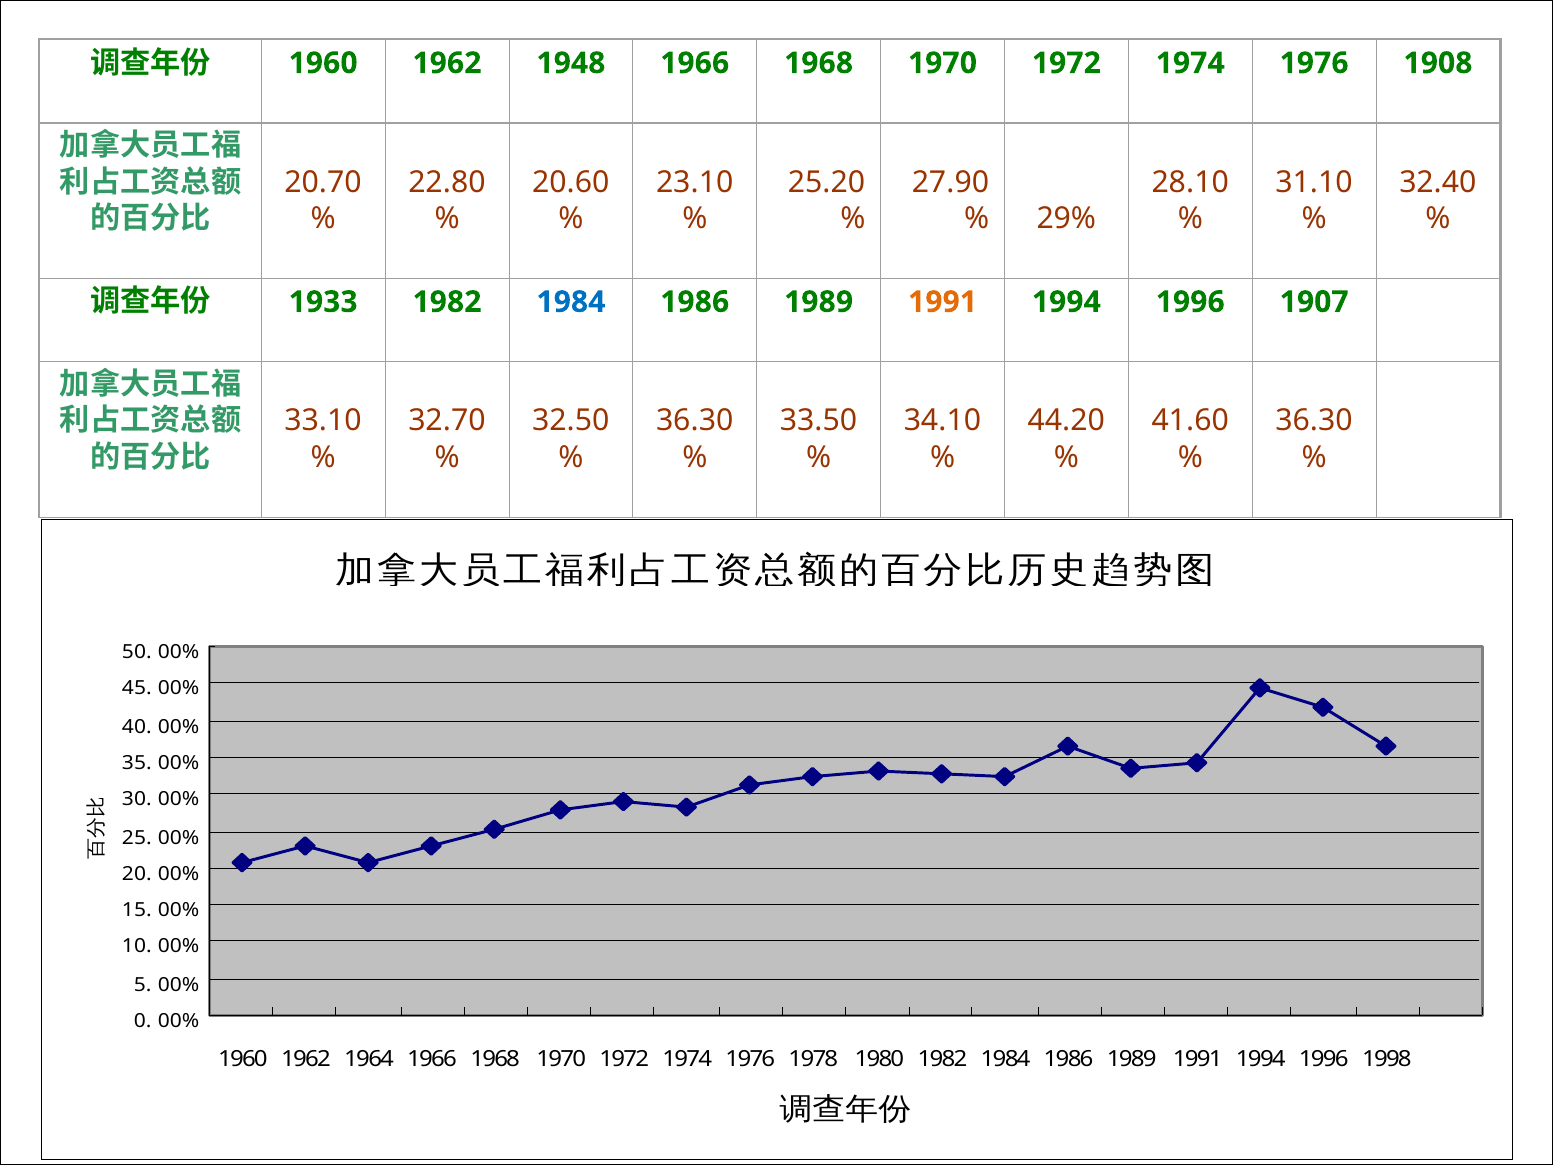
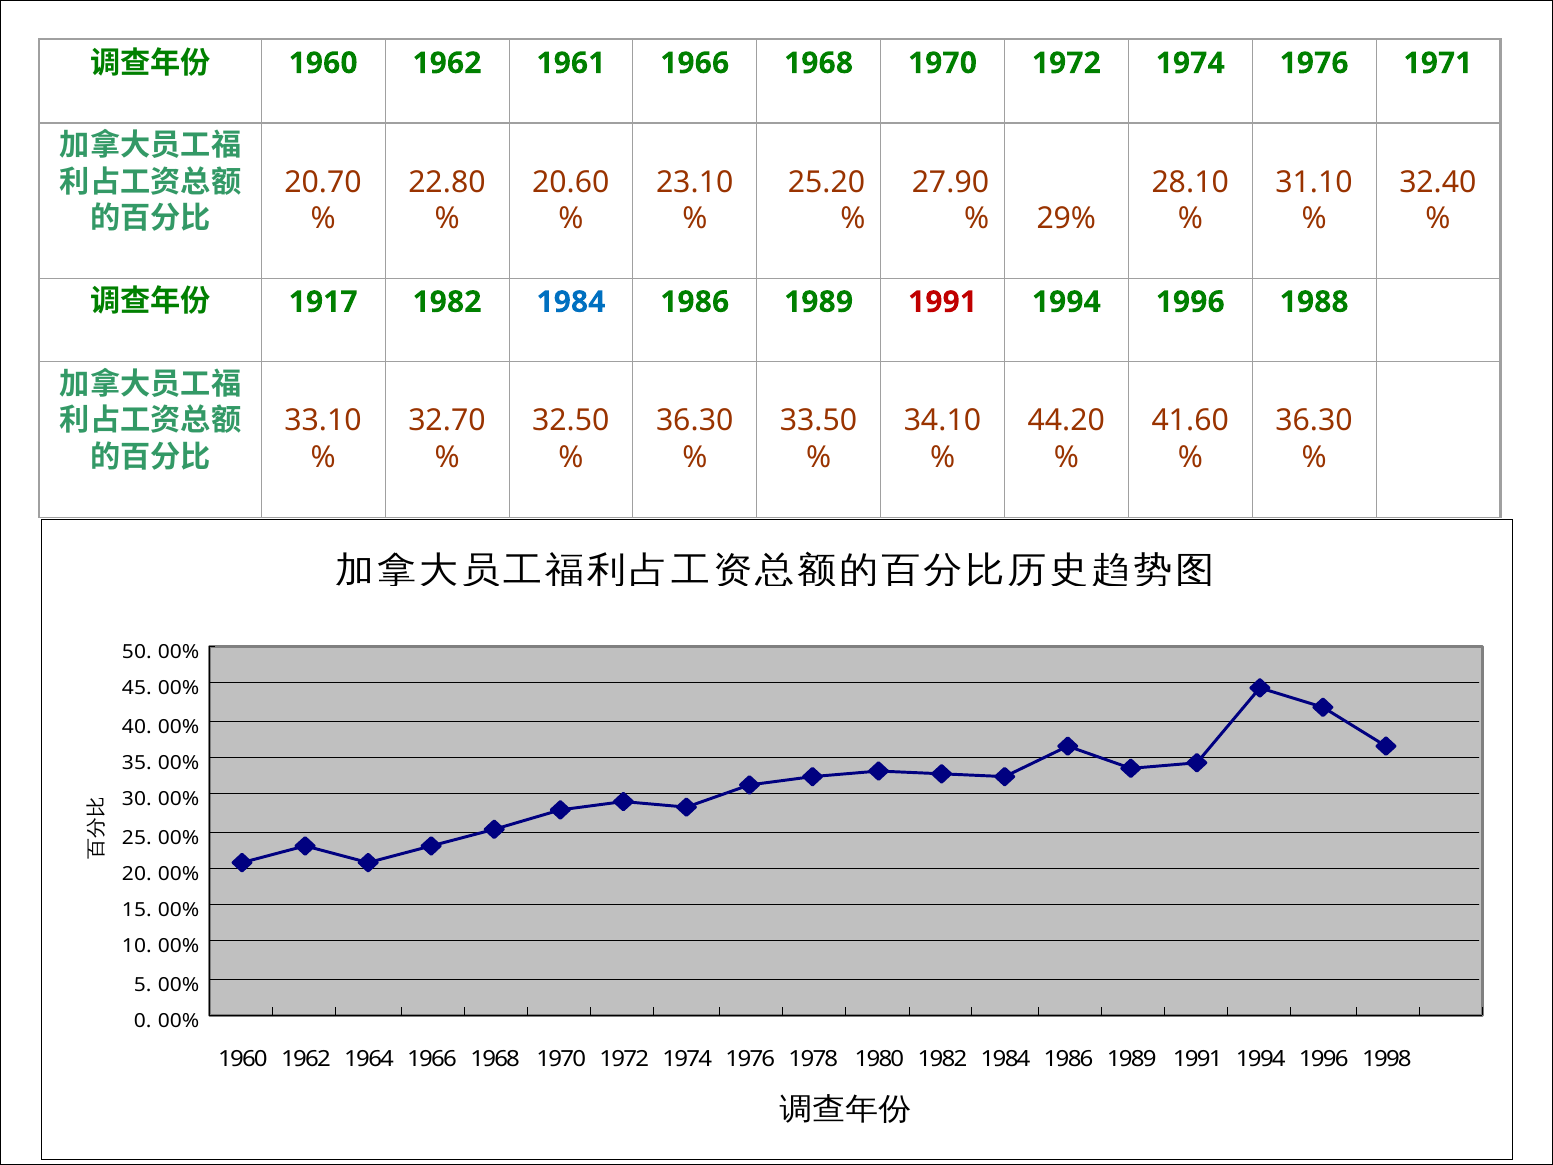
1948: 1948 -> 1961 (571, 63)
1908: 1908 -> 1971 (1438, 63)
1933: 1933 -> 1917 (323, 302)
1991 colour: orange -> red (943, 302)
1907: 1907 -> 1988 (1314, 302)
